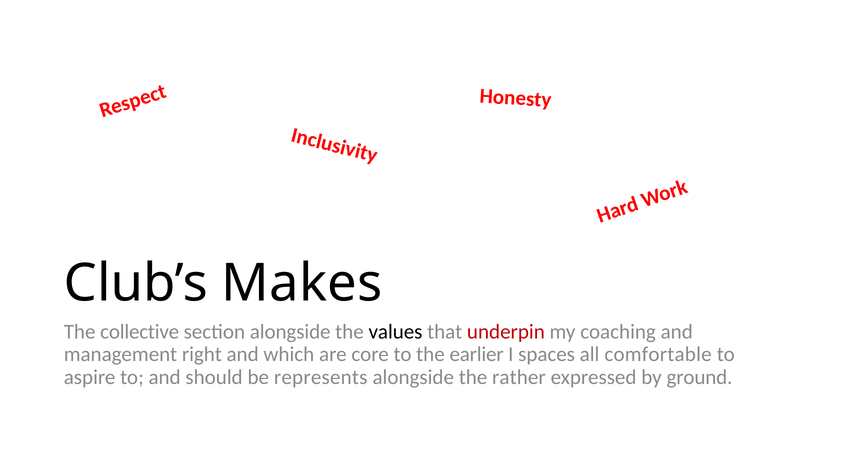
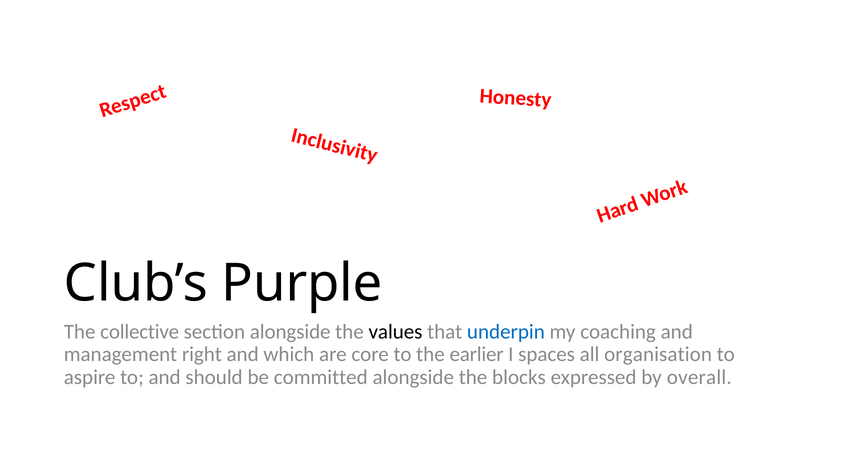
Makes: Makes -> Purple (302, 283)
underpin colour: red -> blue (506, 331)
comfortable: comfortable -> organisation (658, 354)
represents: represents -> committed (321, 377)
rather: rather -> blocks (519, 377)
ground: ground -> overall (699, 377)
